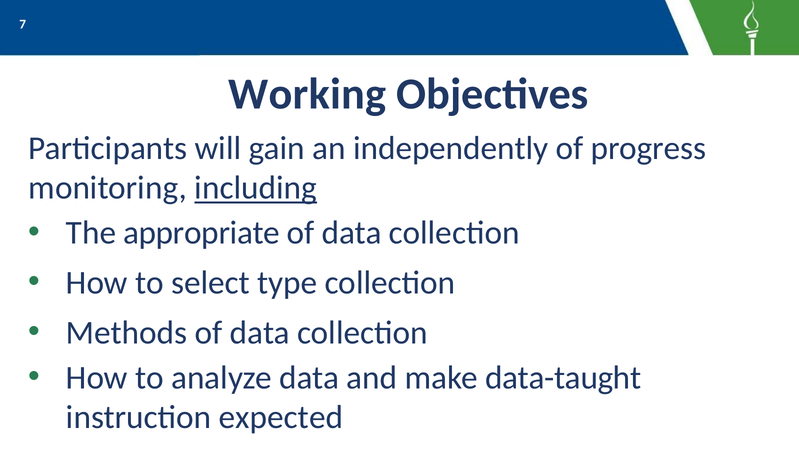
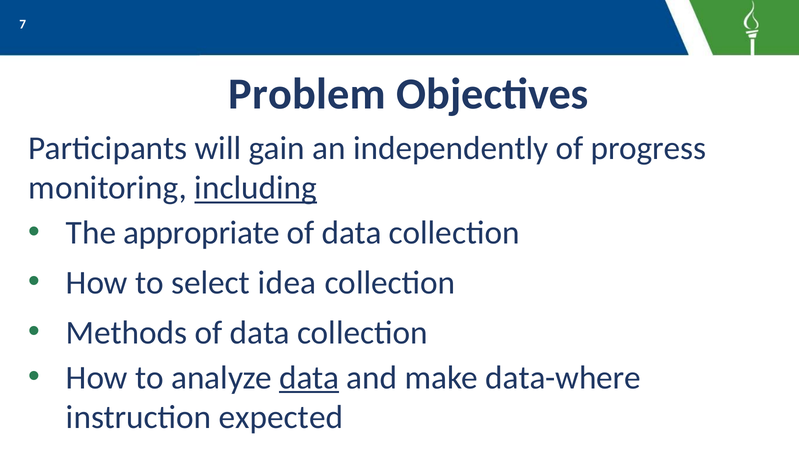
Working: Working -> Problem (307, 94)
type: type -> idea (287, 283)
data underline: none -> present (309, 378)
data-taught: data-taught -> data-where (563, 378)
